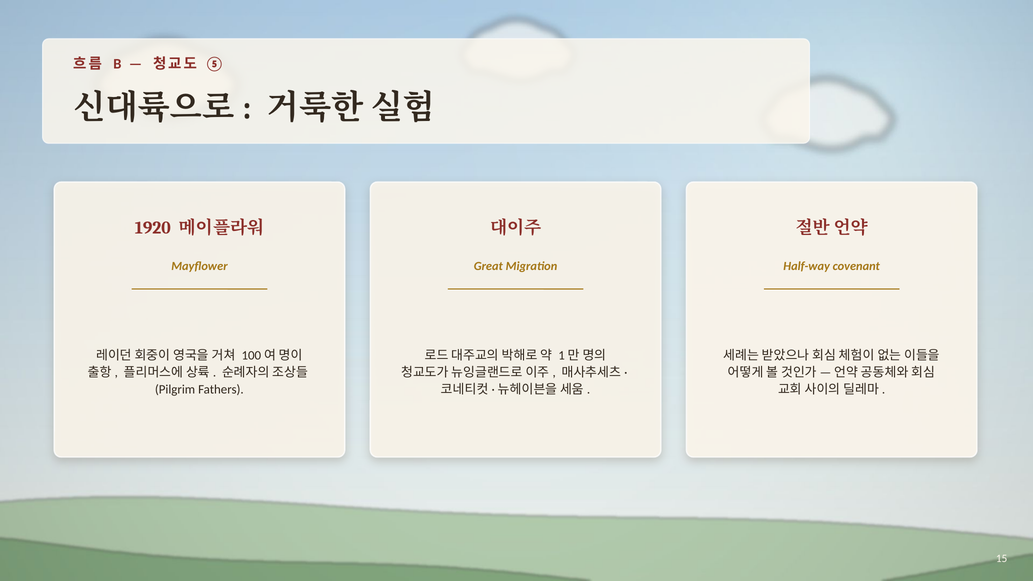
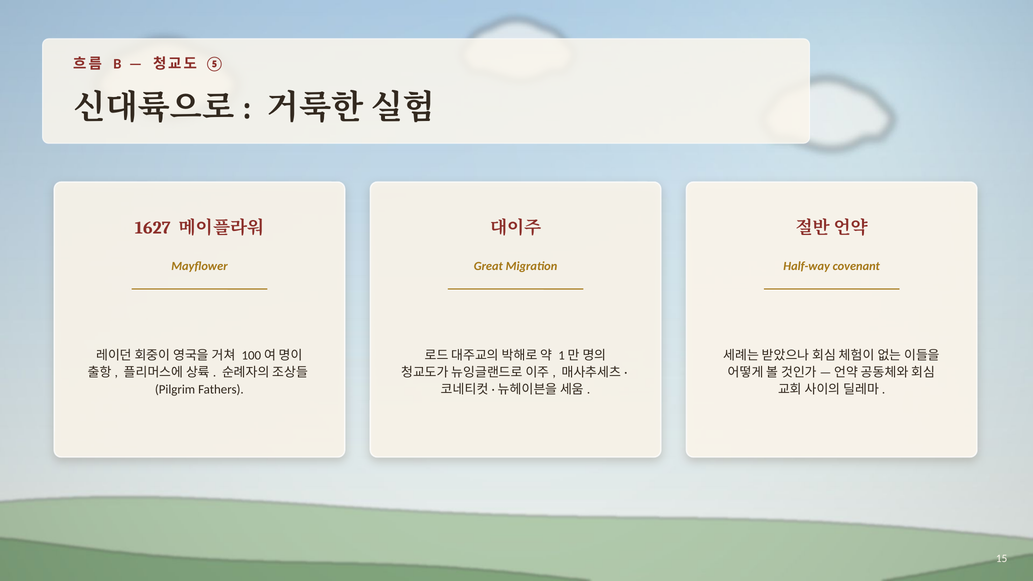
1920: 1920 -> 1627 (153, 228)
